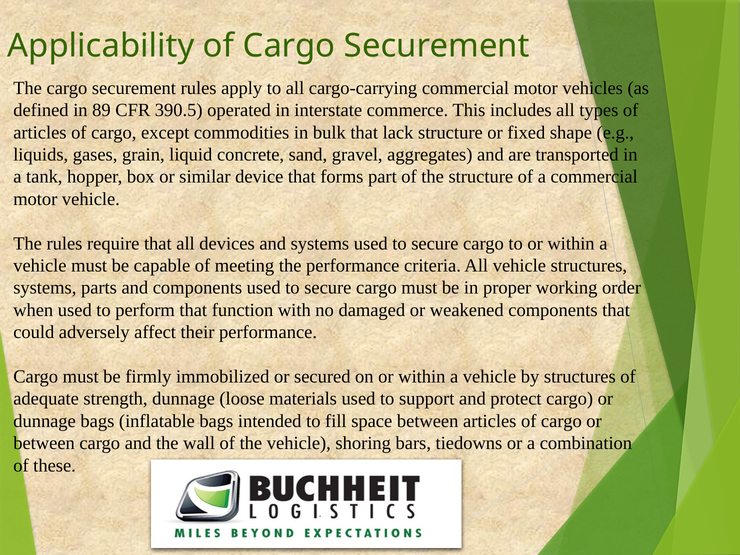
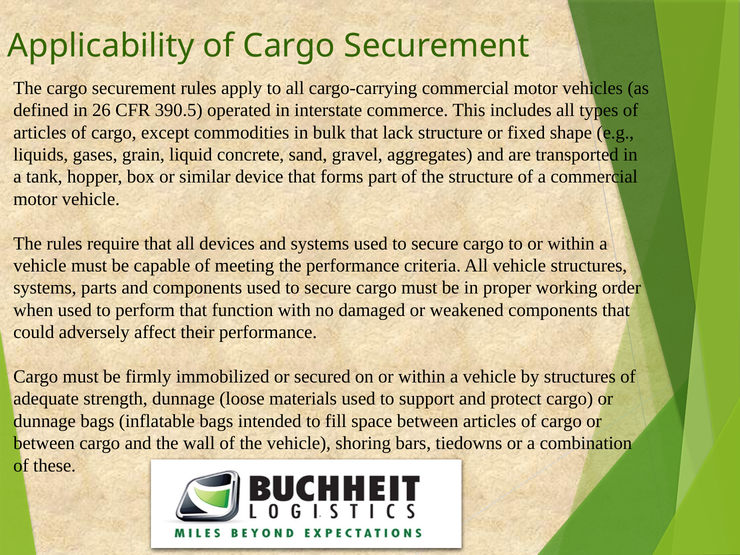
89: 89 -> 26 (101, 110)
